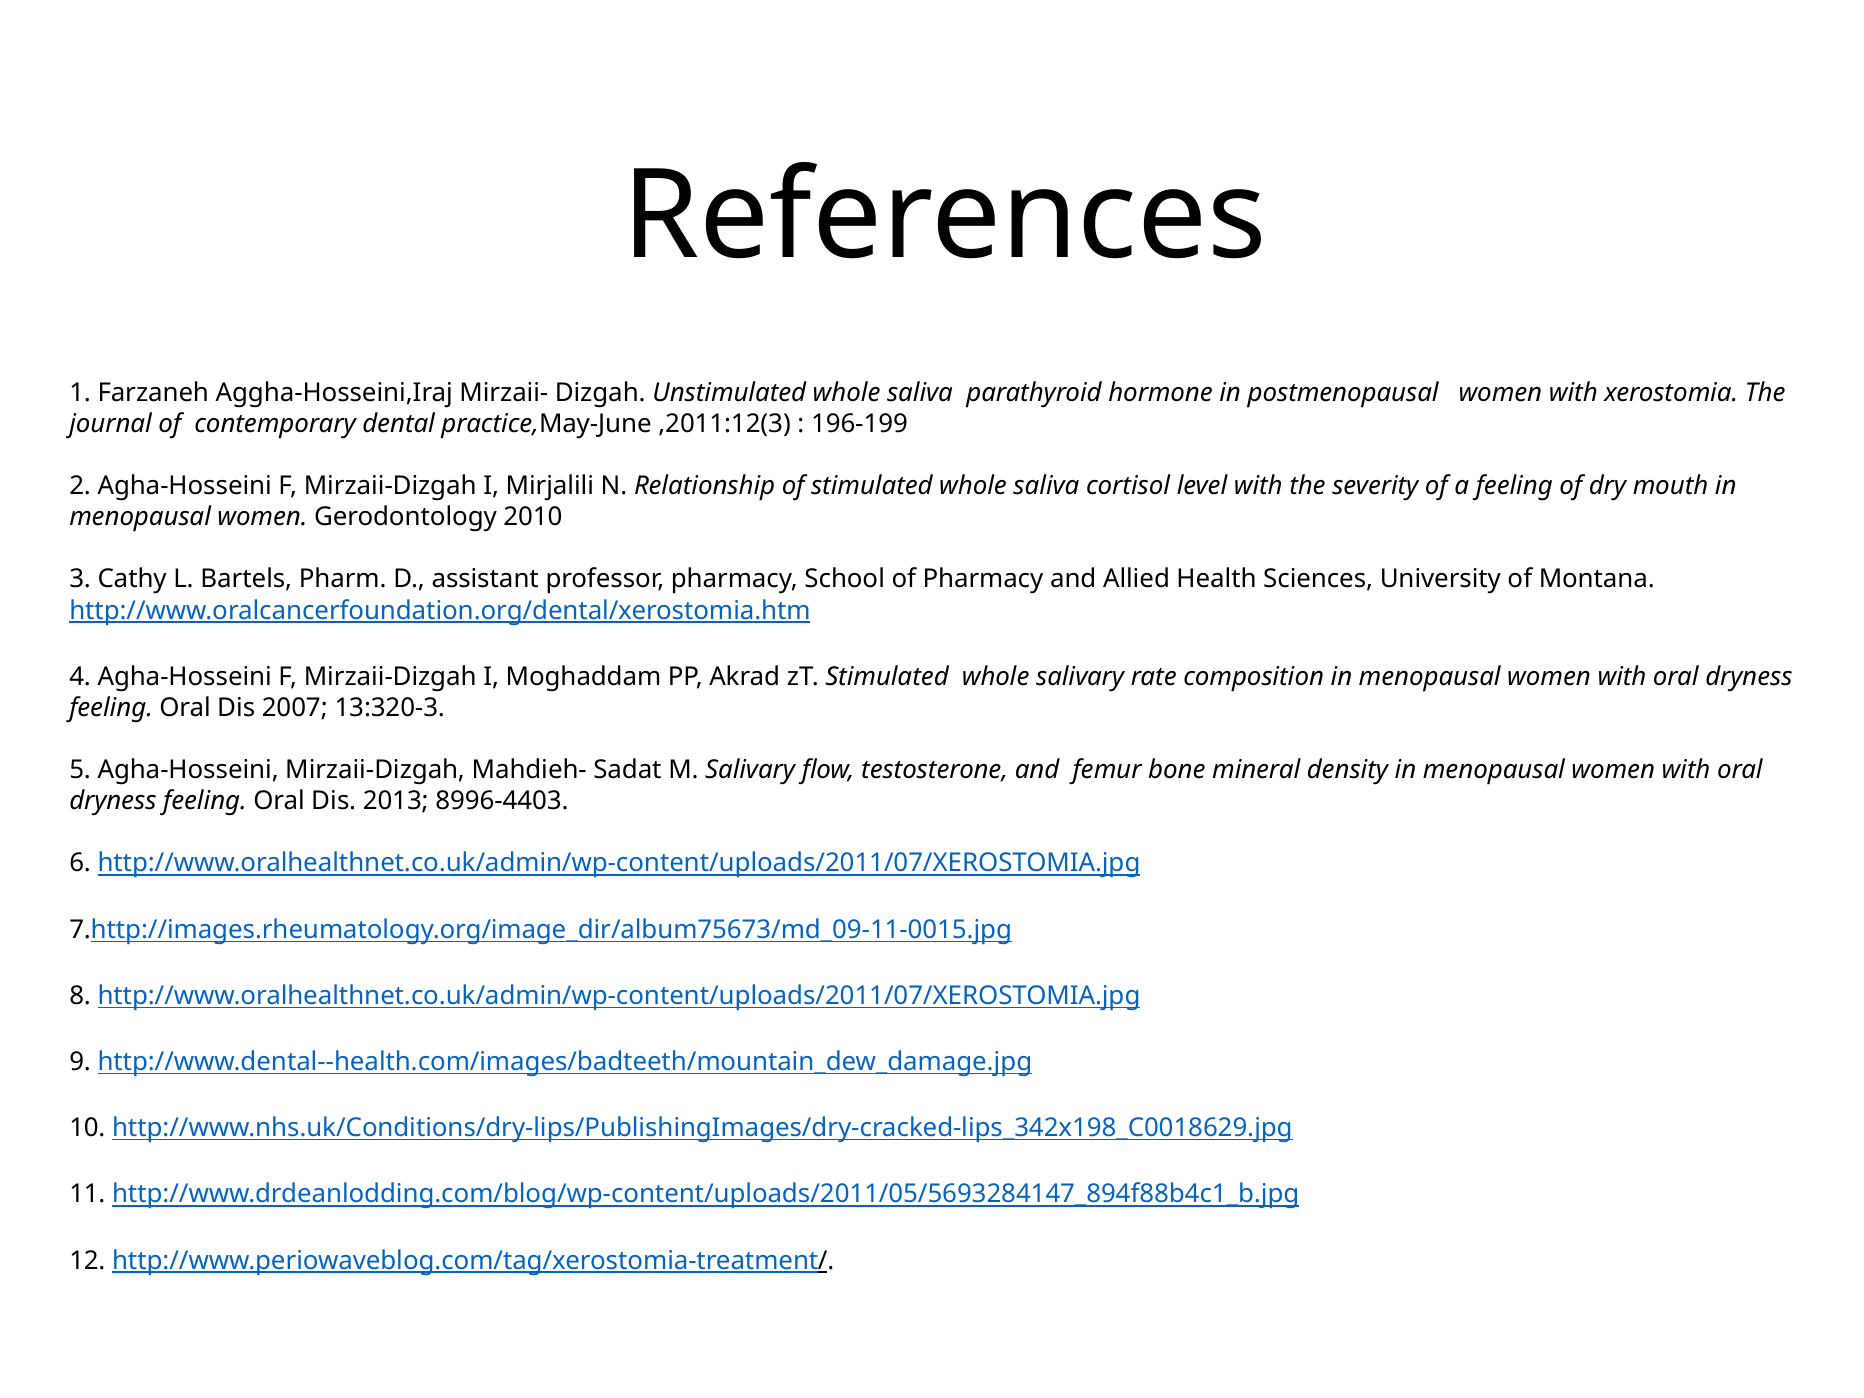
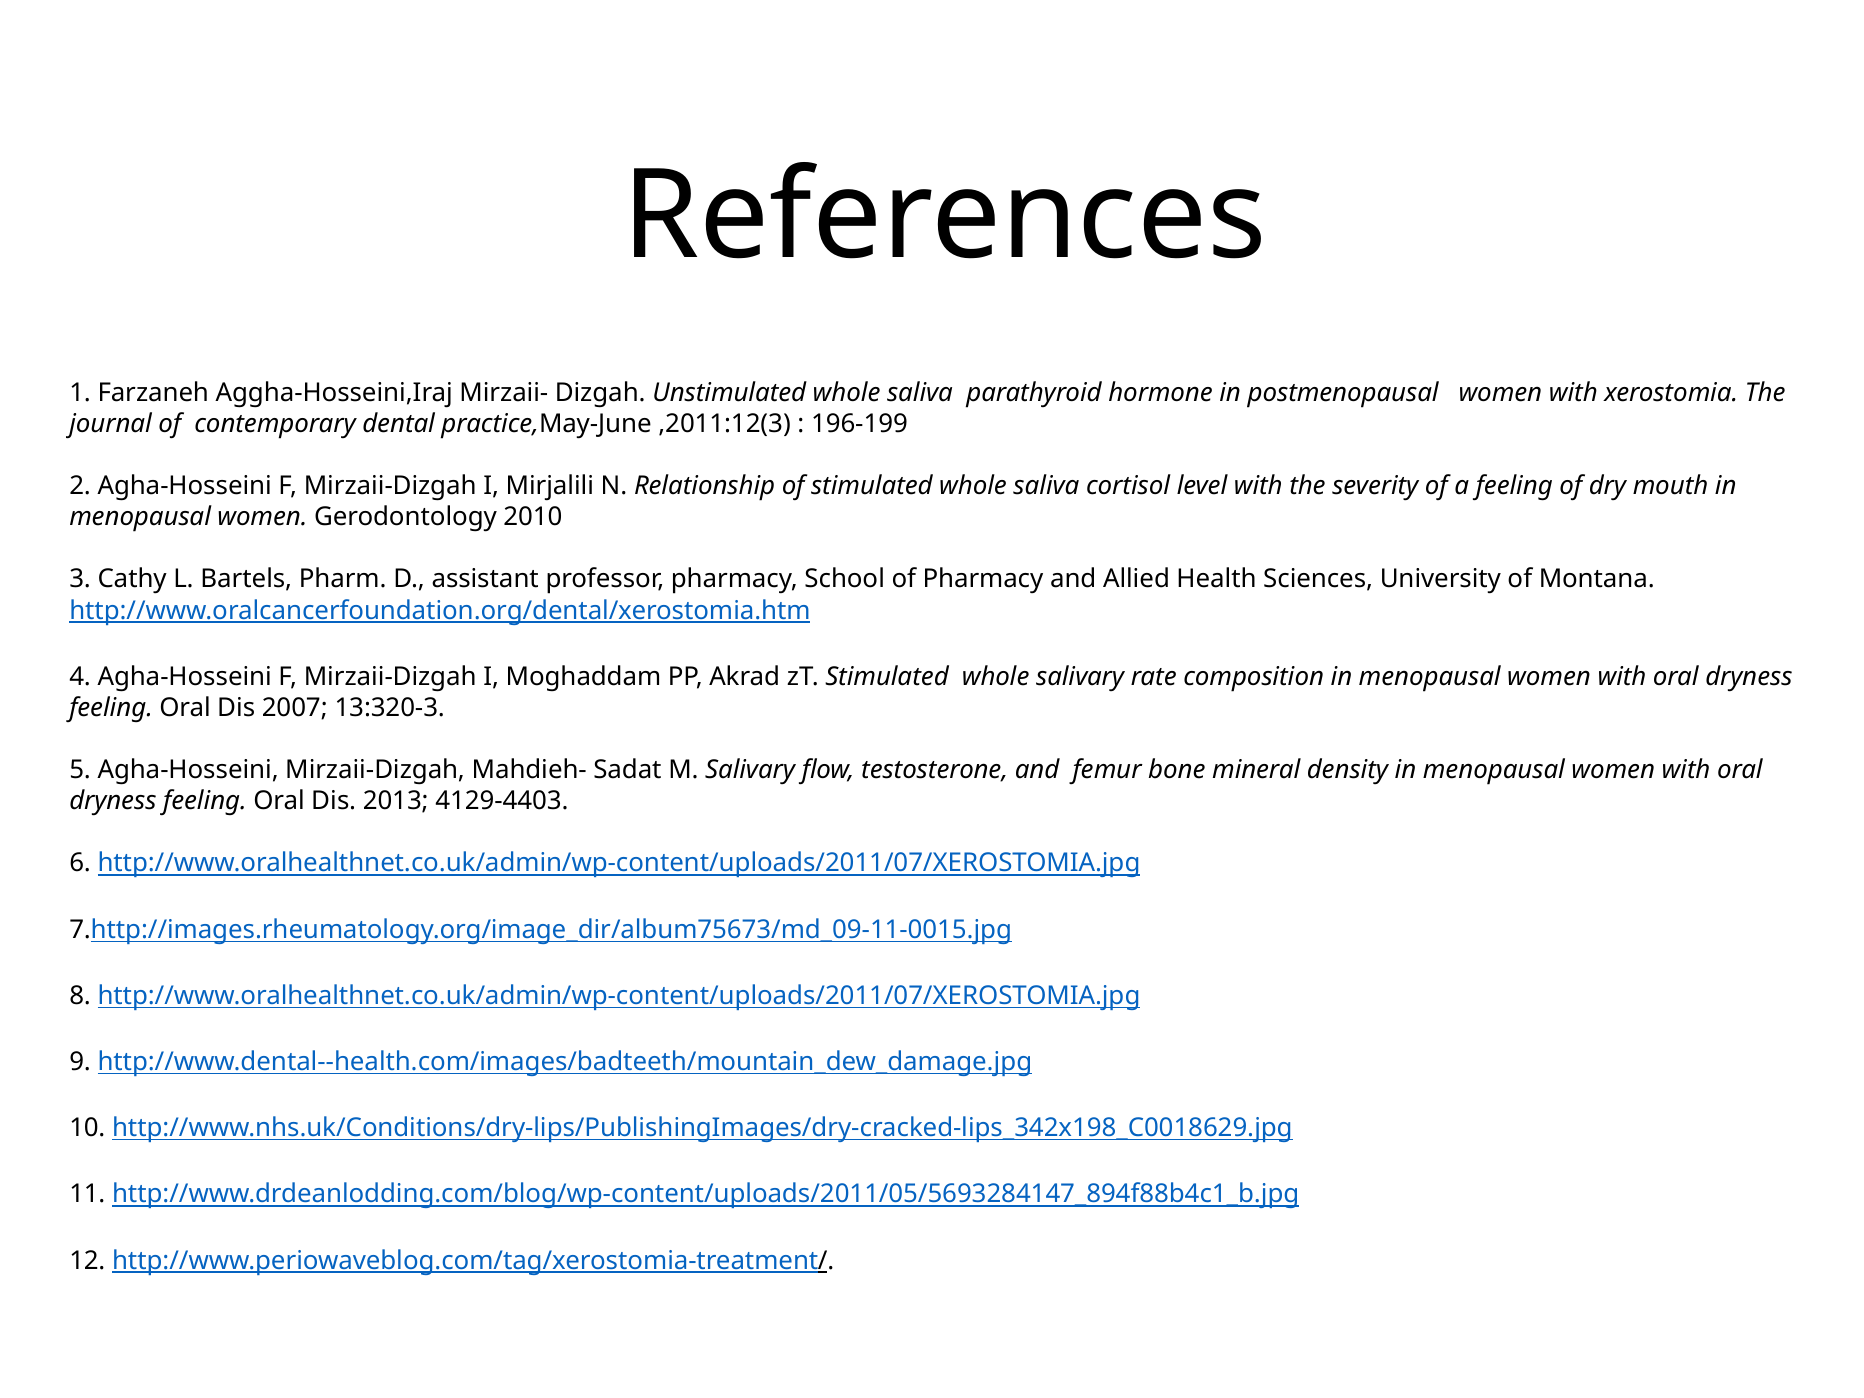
8996-4403: 8996-4403 -> 4129-4403 (502, 801)
